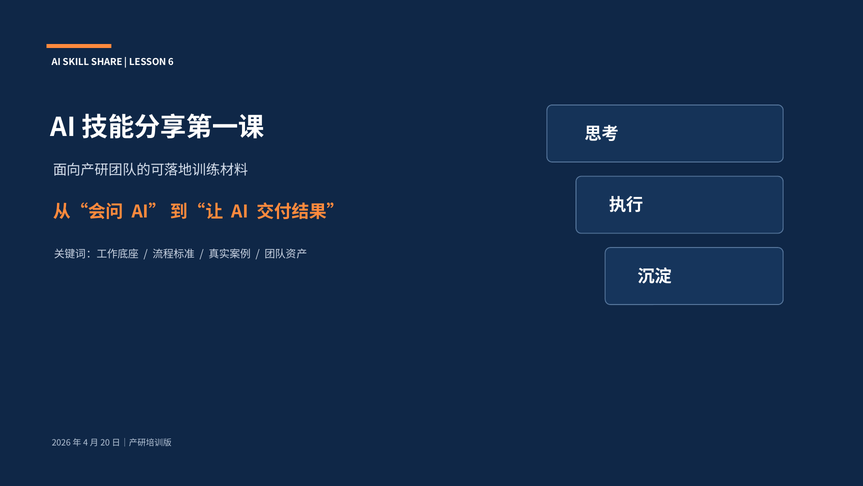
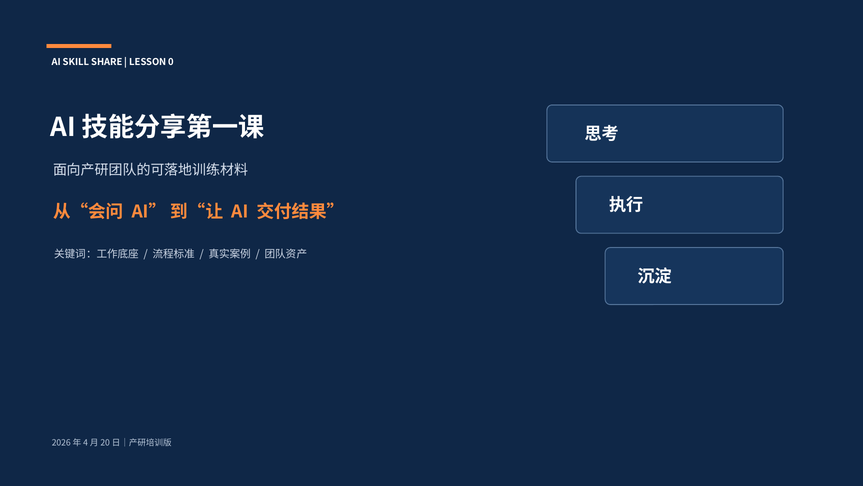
6: 6 -> 0 (171, 62)
